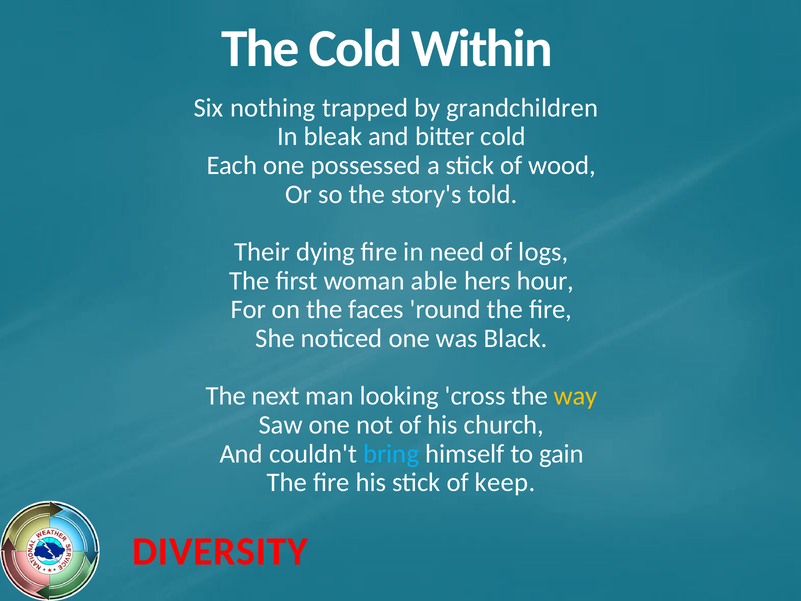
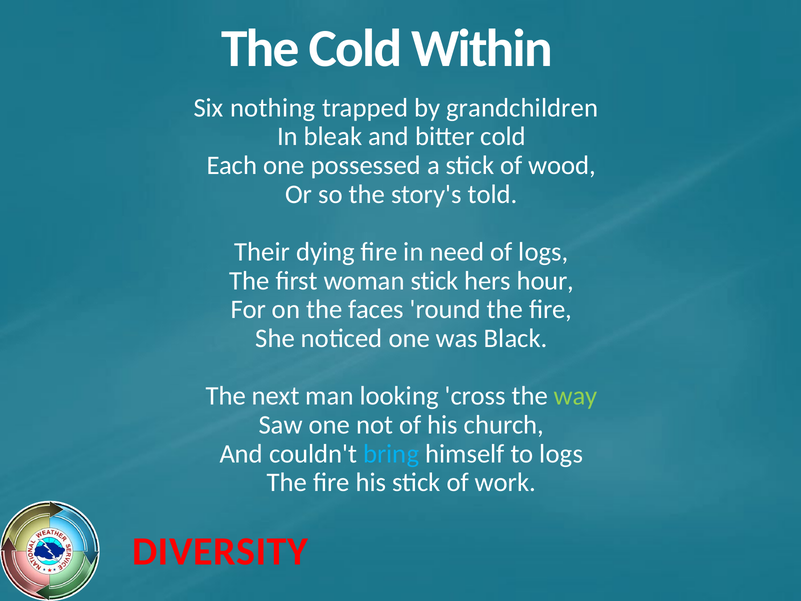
woman able: able -> stick (435, 281)
way colour: yellow -> light green (576, 396)
to gain: gain -> logs (561, 454)
keep: keep -> work (505, 482)
